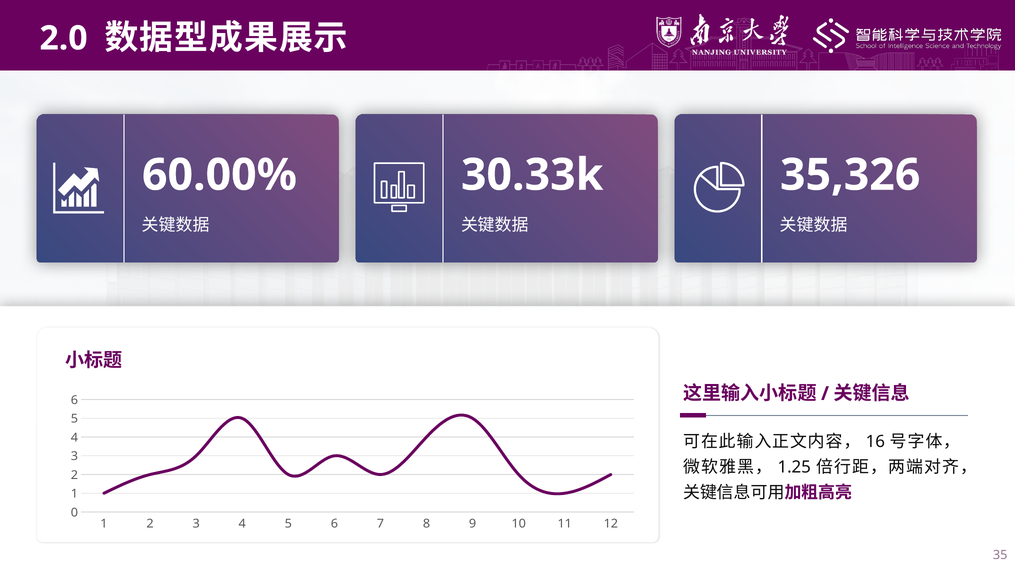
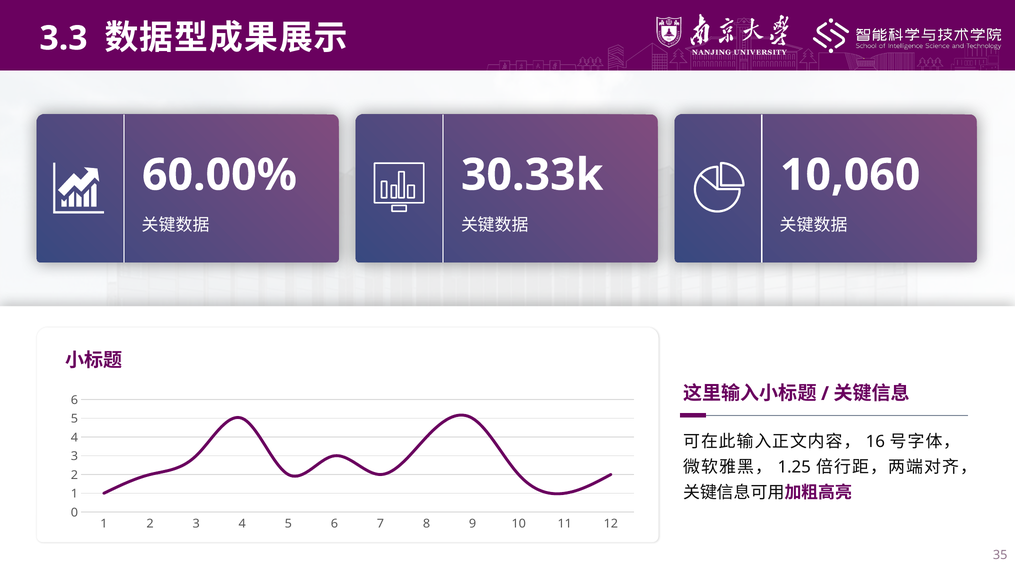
2.0: 2.0 -> 3.3 (64, 38)
35,326: 35,326 -> 10,060 (850, 175)
